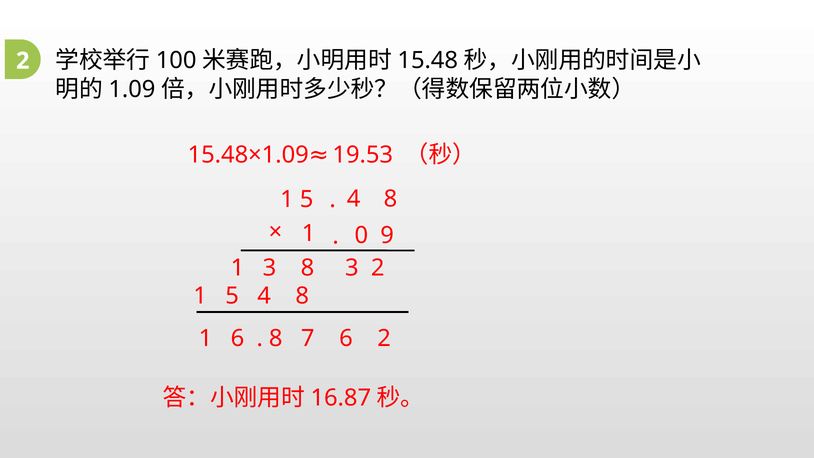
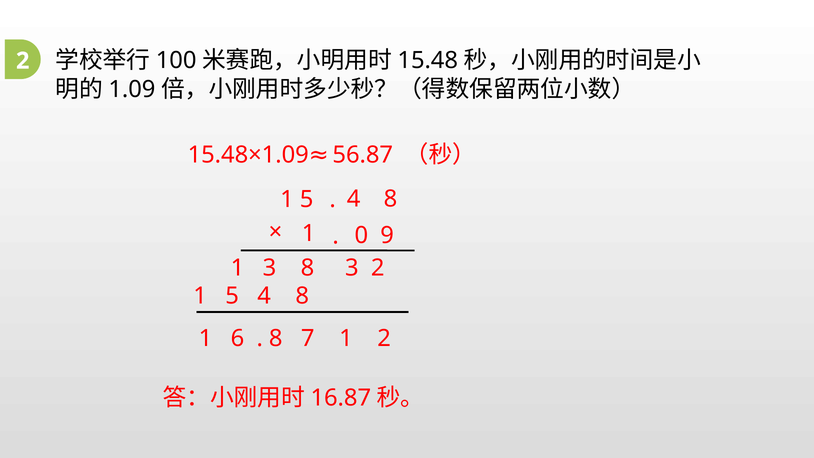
19.53: 19.53 -> 56.87 (363, 155)
7 6: 6 -> 1 (346, 338)
